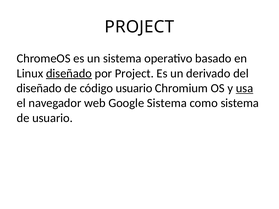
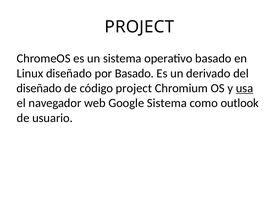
diseñado underline: present -> none (69, 73)
por Project: Project -> Basado (134, 73)
código usuario: usuario -> project (134, 88)
como sistema: sistema -> outlook (240, 103)
